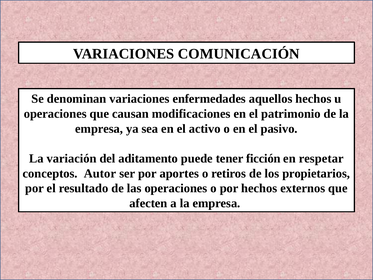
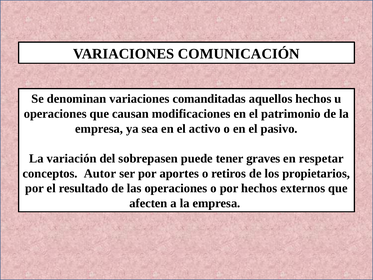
enfermedades: enfermedades -> comanditadas (209, 99)
aditamento: aditamento -> sobrepasen (148, 158)
ficción: ficción -> graves (263, 158)
